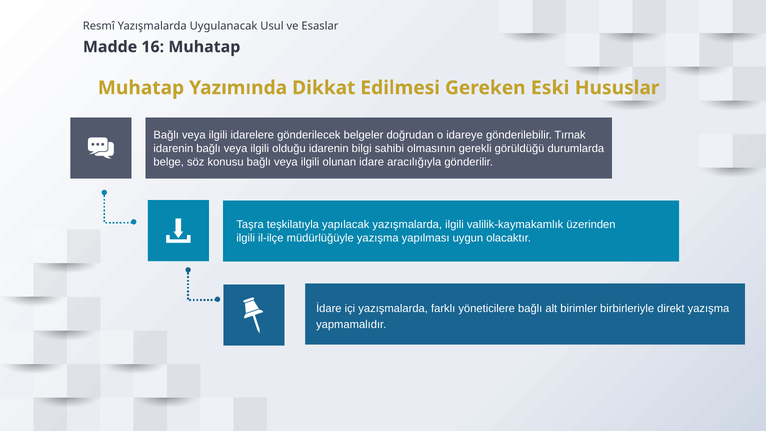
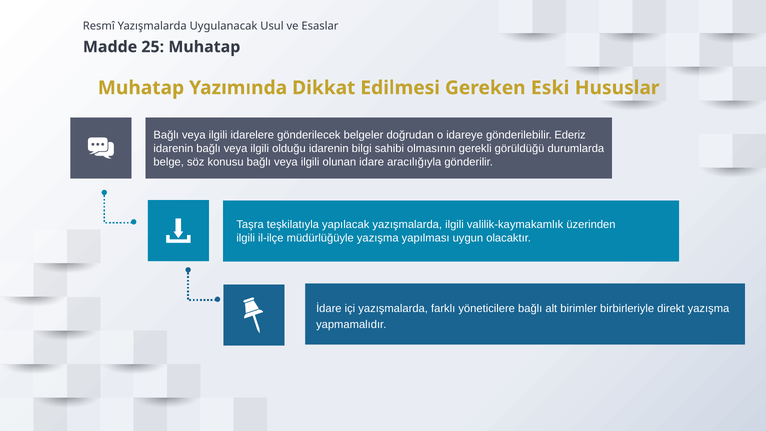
16: 16 -> 25 (153, 47)
Tırnak: Tırnak -> Ederiz (570, 135)
